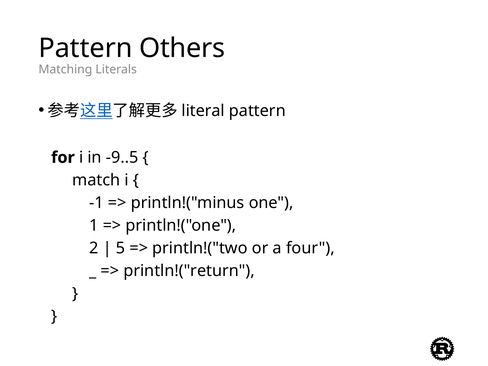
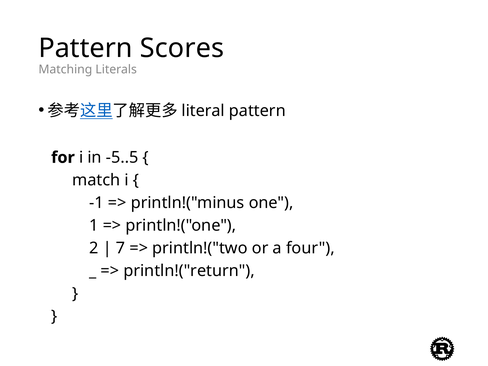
Others: Others -> Scores (182, 48)
-9..5: -9..5 -> -5..5 (122, 158)
5: 5 -> 7 (121, 248)
